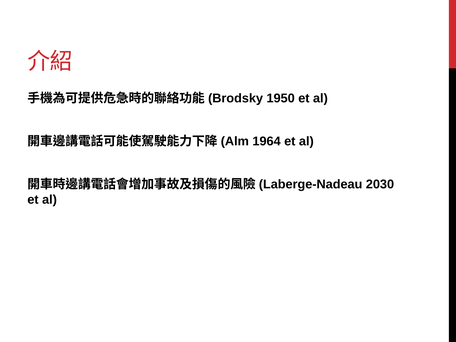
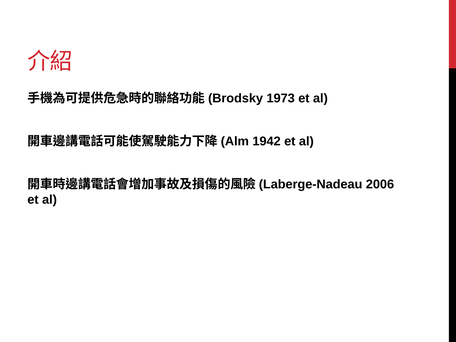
1950: 1950 -> 1973 (281, 98)
1964: 1964 -> 1942 (267, 141)
2030: 2030 -> 2006 (380, 184)
